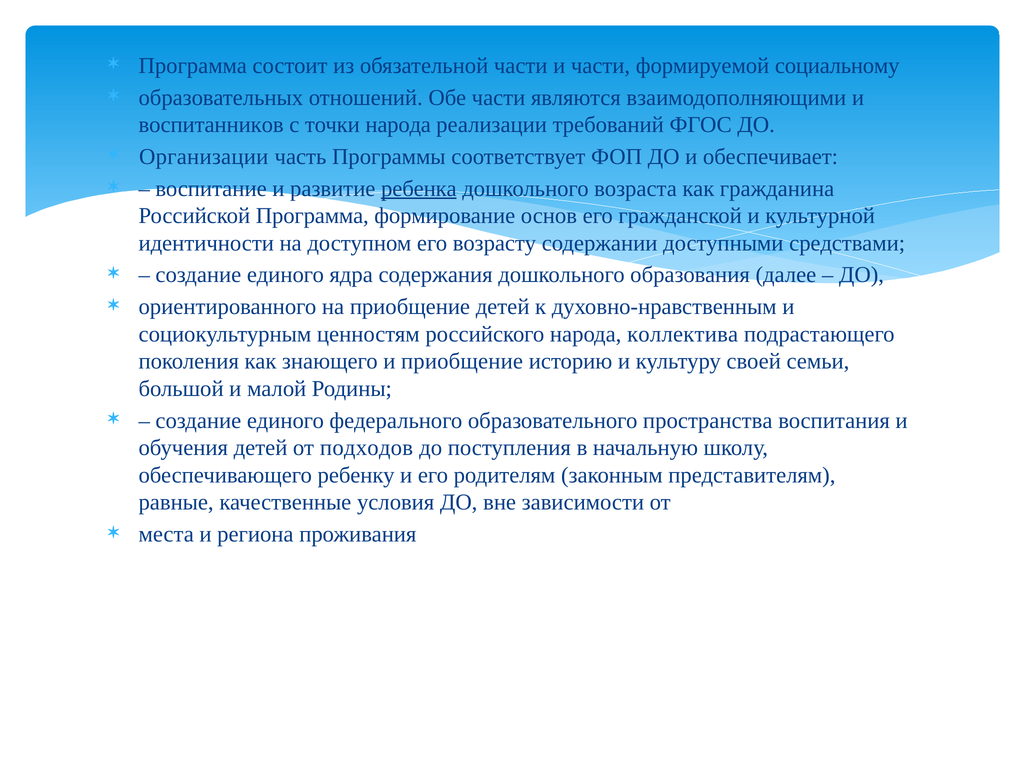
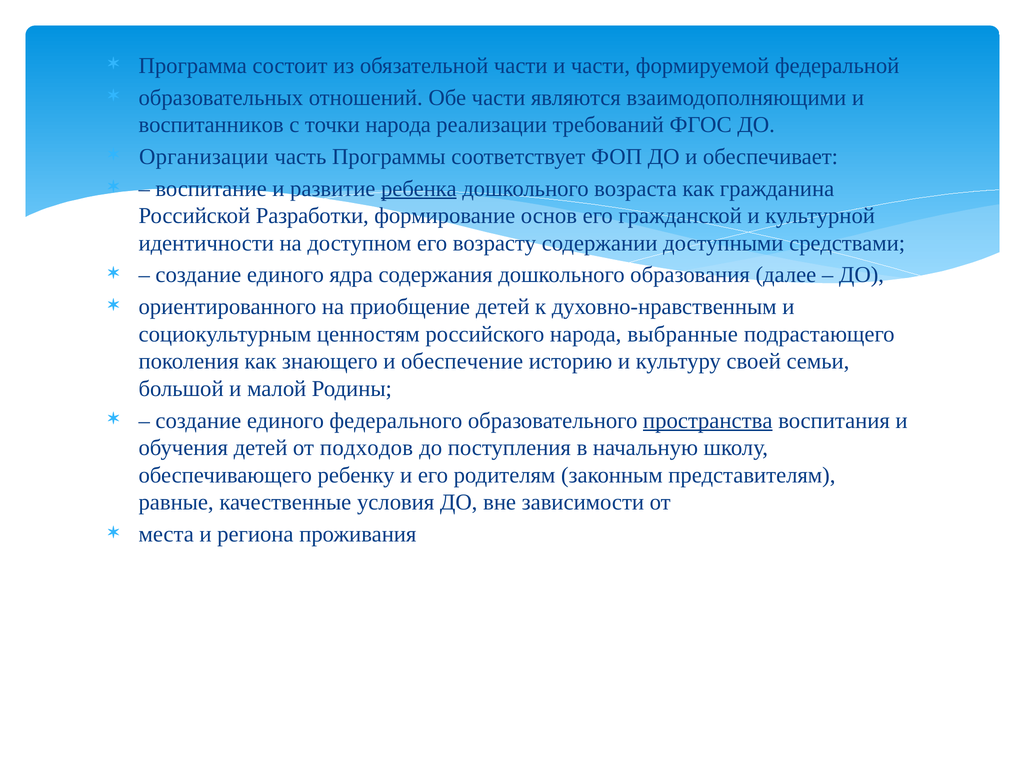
социальному: социальному -> федеральной (837, 66)
Российской Программа: Программа -> Разработки (312, 216)
коллектива: коллектива -> выбранные (683, 334)
и приобщение: приобщение -> обеспечение (462, 361)
пространства underline: none -> present (708, 421)
